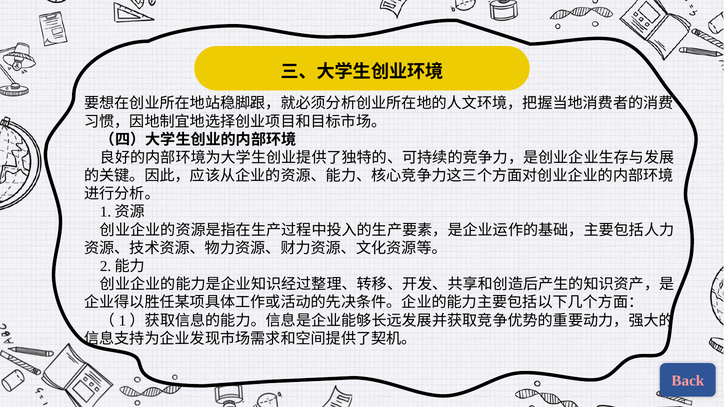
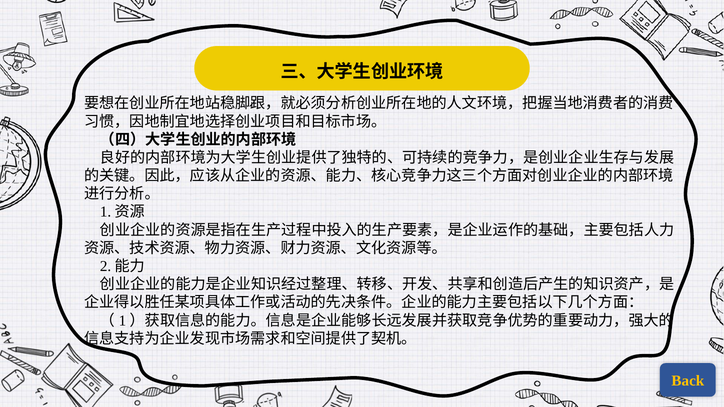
Back colour: pink -> yellow (688, 381)
